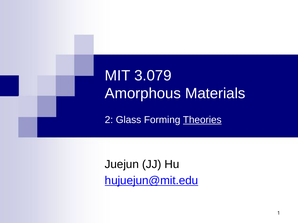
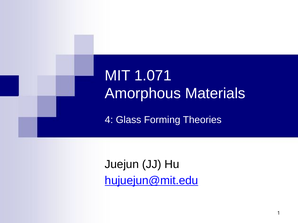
3.079: 3.079 -> 1.071 (153, 76)
2: 2 -> 4 (109, 120)
Theories underline: present -> none (202, 120)
